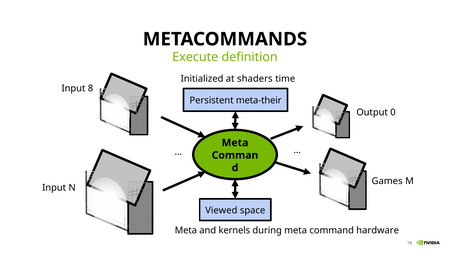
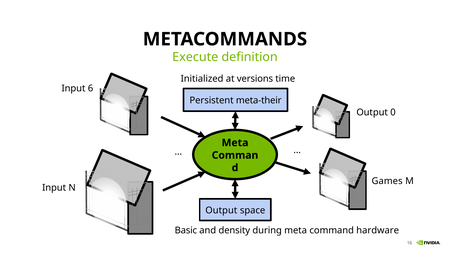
shaders: shaders -> versions (255, 79)
8: 8 -> 6 (91, 88)
Viewed: Viewed -> Output (221, 210)
Meta: Meta -> Basic (186, 231)
kernels: kernels -> density (234, 231)
